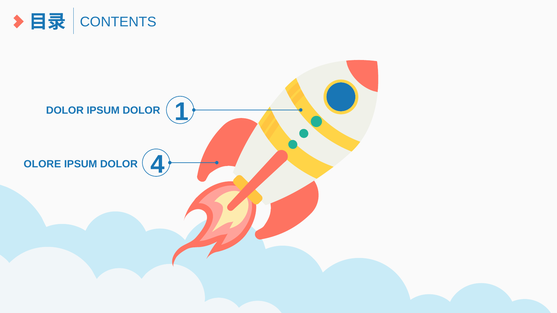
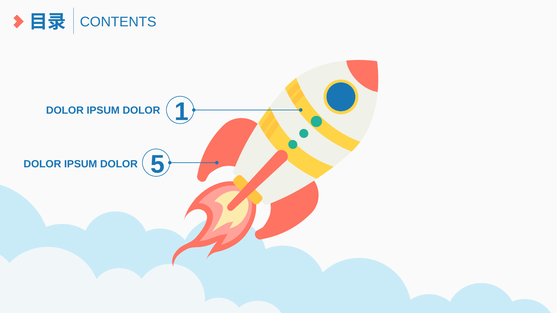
OLORE: OLORE -> DOLOR (42, 164)
4: 4 -> 5 (158, 165)
